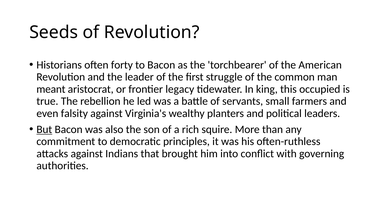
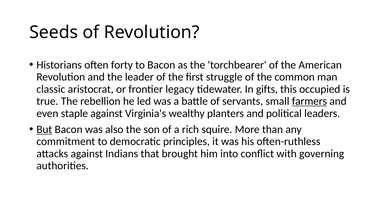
meant: meant -> classic (51, 89)
king: king -> gifts (267, 89)
farmers underline: none -> present (309, 101)
falsity: falsity -> staple (74, 113)
